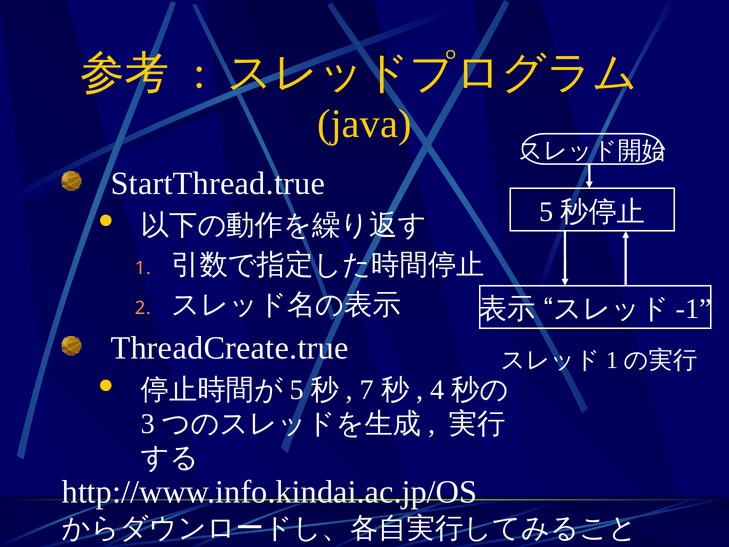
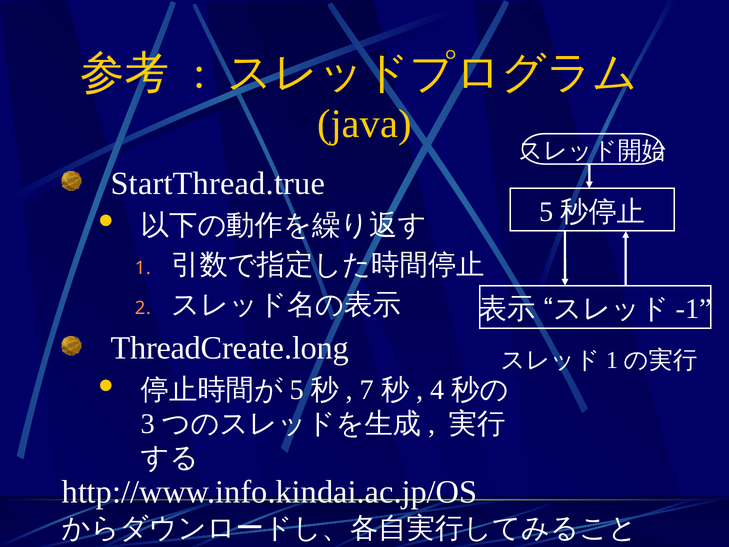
ThreadCreate.true: ThreadCreate.true -> ThreadCreate.long (230, 348)
